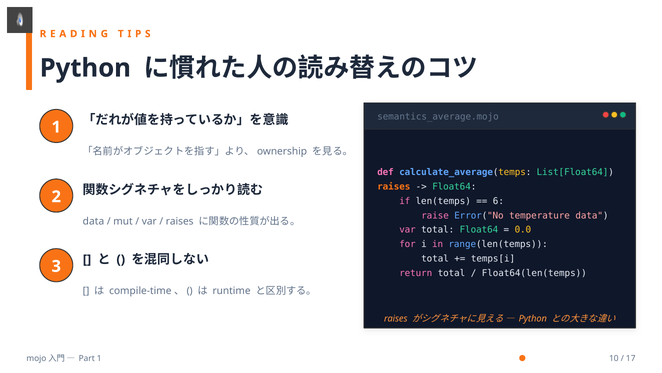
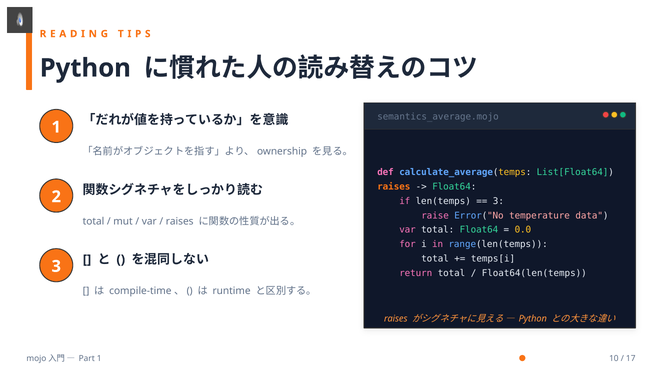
6: 6 -> 3 (498, 201)
data: data -> total (94, 221)
